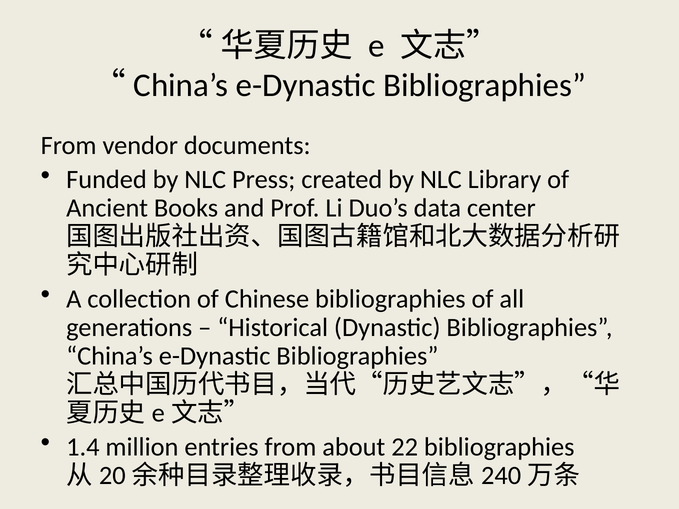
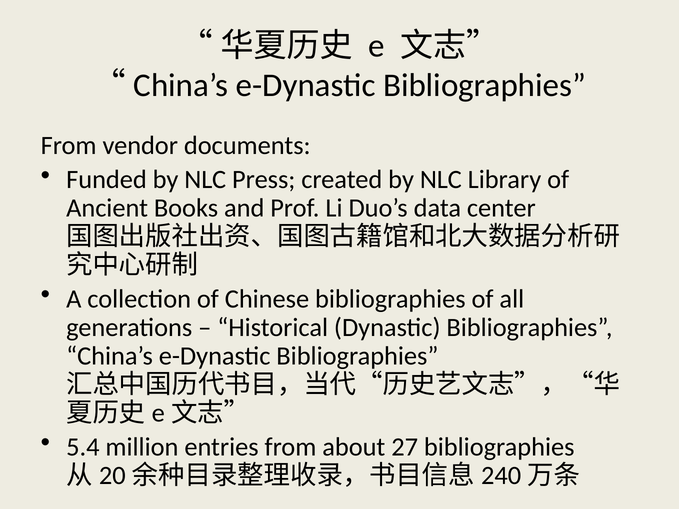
1.4: 1.4 -> 5.4 (83, 447)
22: 22 -> 27 (405, 447)
